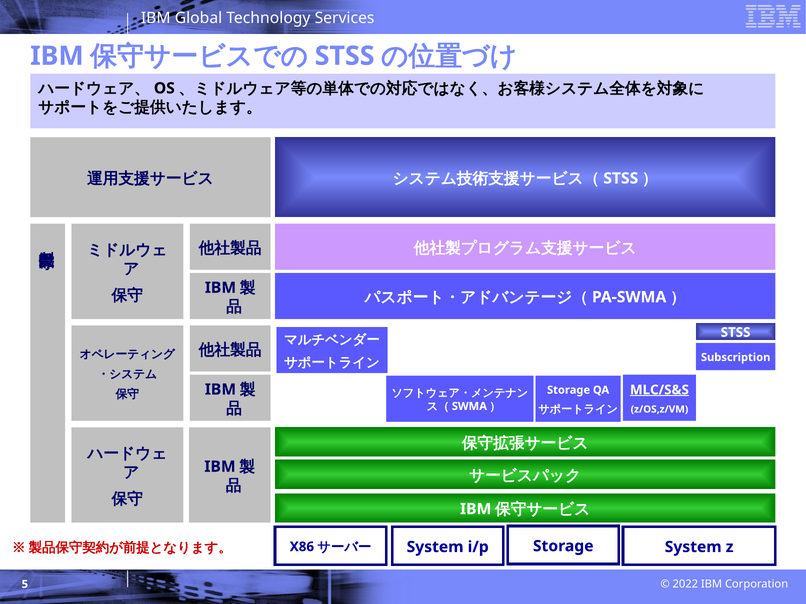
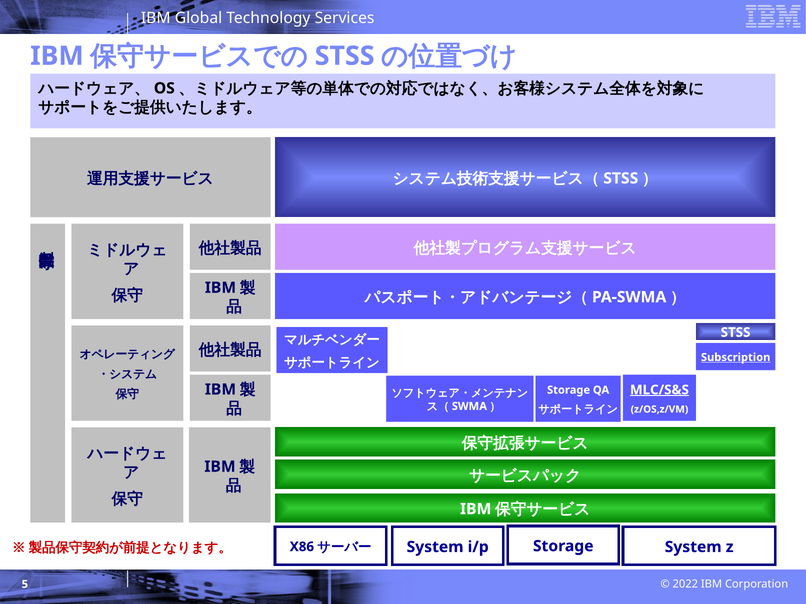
Subscription underline: none -> present (736, 358)
